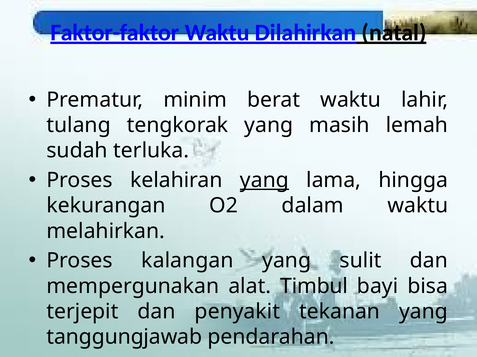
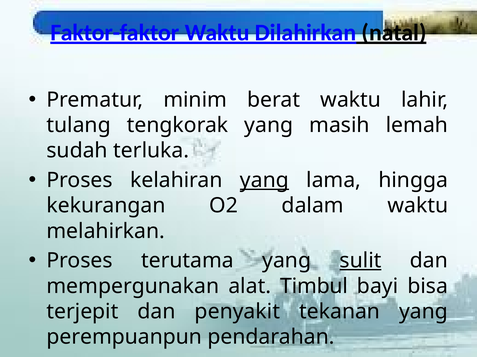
kalangan: kalangan -> terutama (188, 261)
sulit underline: none -> present (361, 261)
tanggungjawab: tanggungjawab -> perempuanpun (124, 338)
